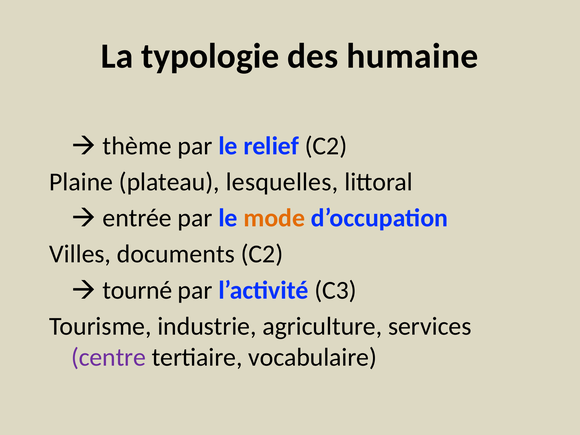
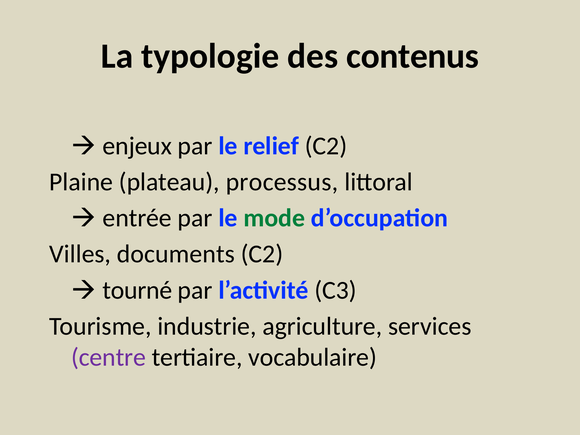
humaine: humaine -> contenus (413, 56)
thème: thème -> enjeux (137, 146)
lesquelles: lesquelles -> processus (282, 182)
mode colour: orange -> green (274, 218)
